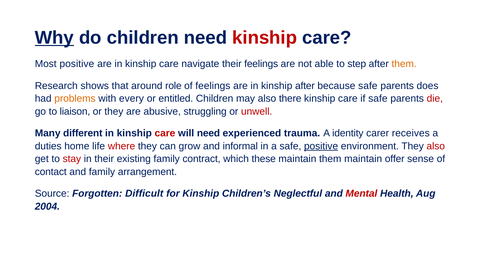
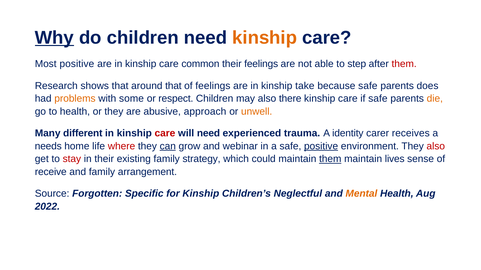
kinship colour: red -> orange (265, 38)
navigate: navigate -> common (200, 64)
them colour: orange -> red (404, 64)
around role: role -> that (173, 86)
kinship after: after -> take (305, 86)
every: every -> some (131, 99)
entitled: entitled -> respect (176, 99)
die colour: red -> orange (435, 99)
to liaison: liaison -> health (75, 112)
struggling: struggling -> approach (205, 112)
unwell colour: red -> orange (257, 112)
duties: duties -> needs (48, 146)
can underline: none -> present (168, 146)
informal: informal -> webinar (240, 146)
contract: contract -> strategy (202, 159)
these: these -> could (264, 159)
them underline: none -> present (330, 159)
offer: offer -> lives (395, 159)
contact: contact -> receive (51, 172)
Difficult: Difficult -> Specific (144, 194)
Mental colour: red -> orange (361, 194)
2004: 2004 -> 2022 (47, 207)
